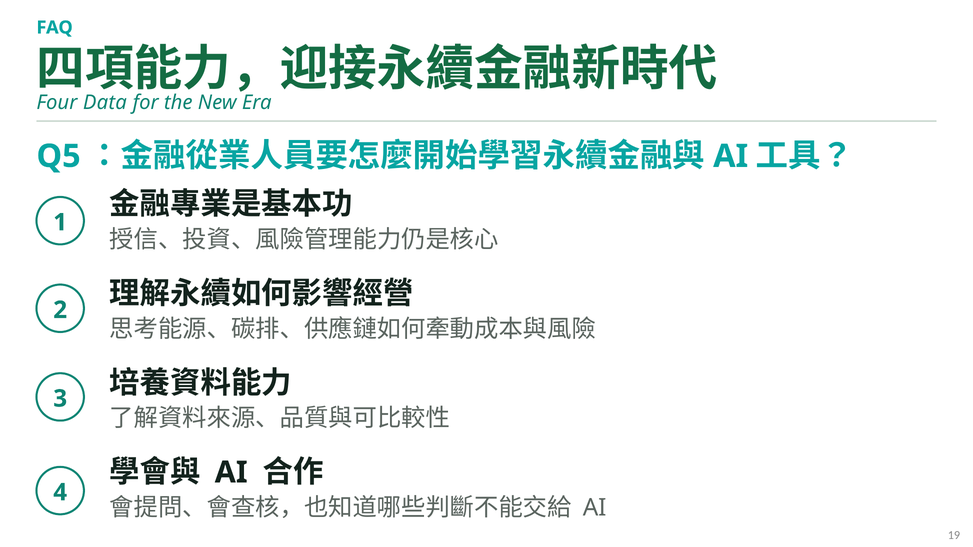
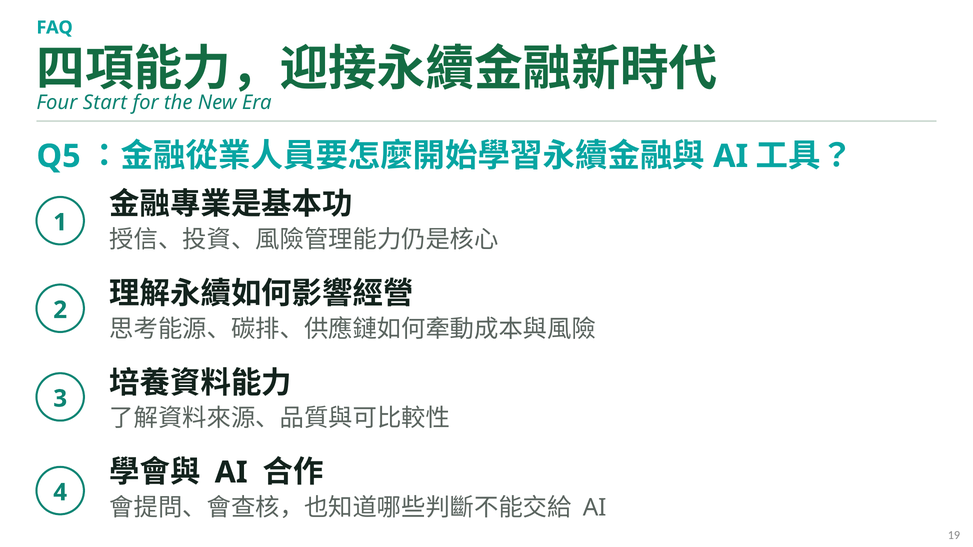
Data: Data -> Start (105, 103)
